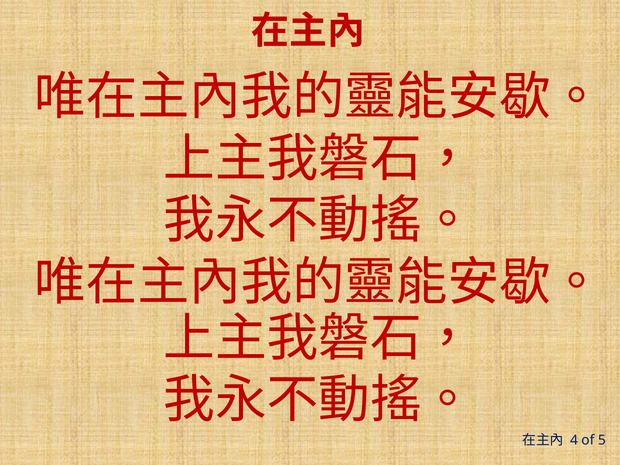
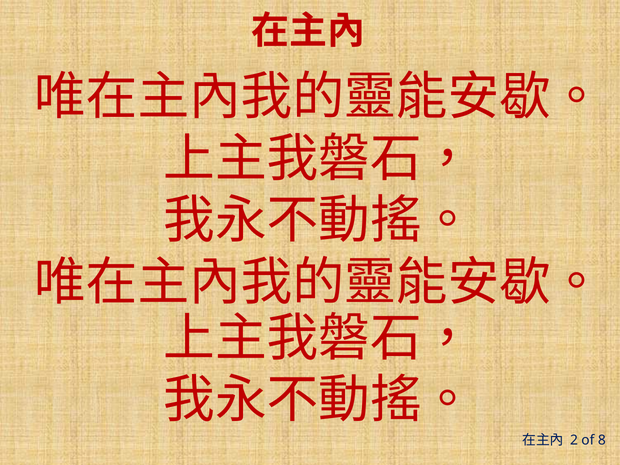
4: 4 -> 2 (574, 440)
5: 5 -> 8 (602, 440)
